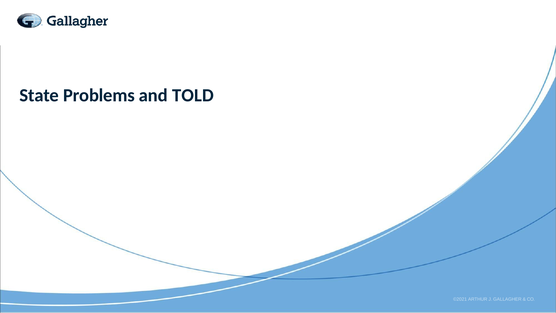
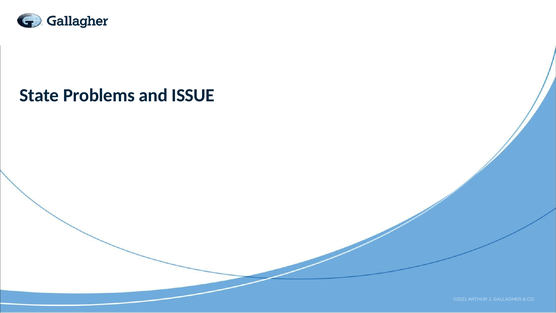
TOLD: TOLD -> ISSUE (193, 95)
